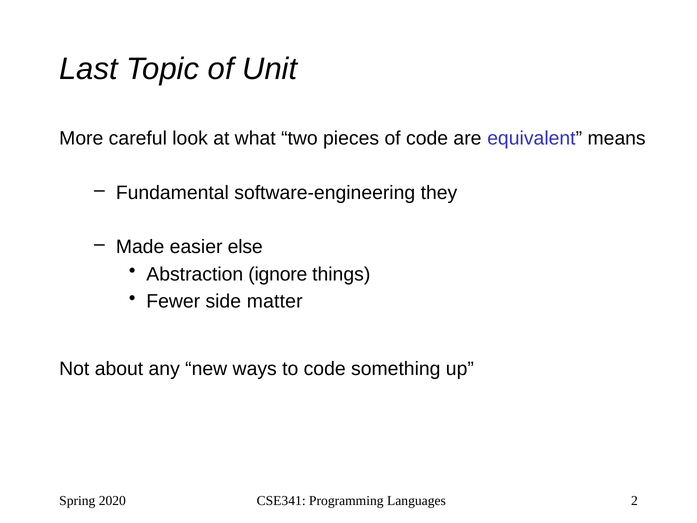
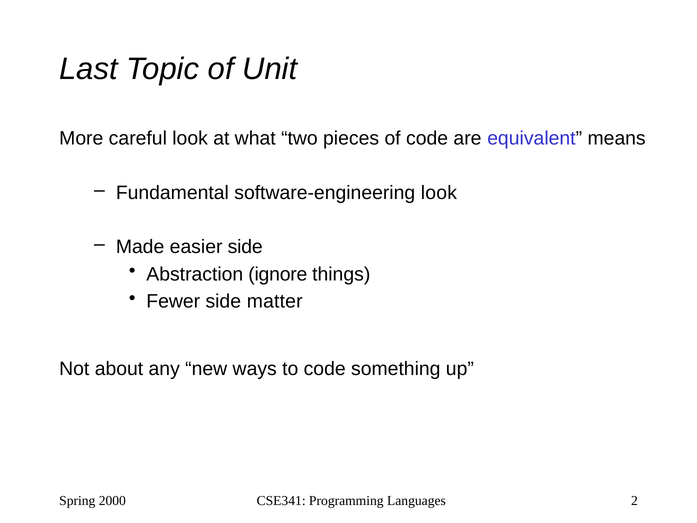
software-engineering they: they -> look (439, 193)
easier else: else -> side (245, 247)
2020: 2020 -> 2000 (112, 500)
